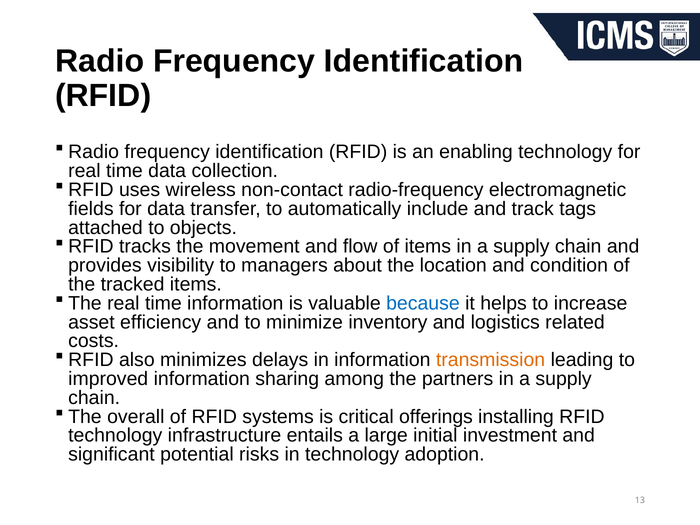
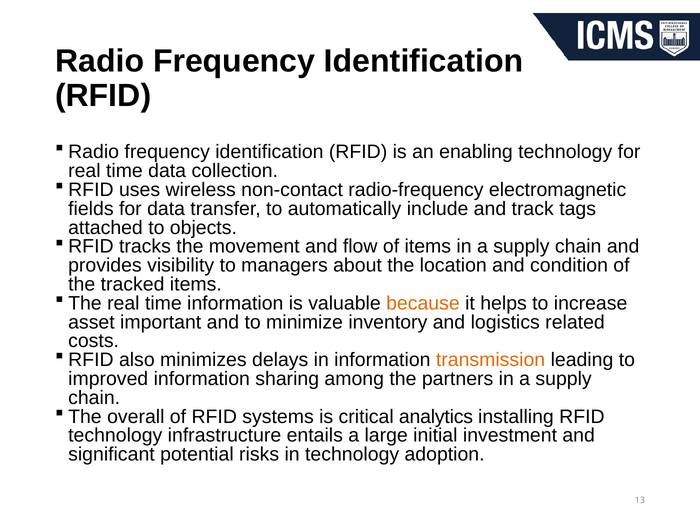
because colour: blue -> orange (423, 303)
efficiency: efficiency -> important (161, 322)
offerings: offerings -> analytics (436, 417)
